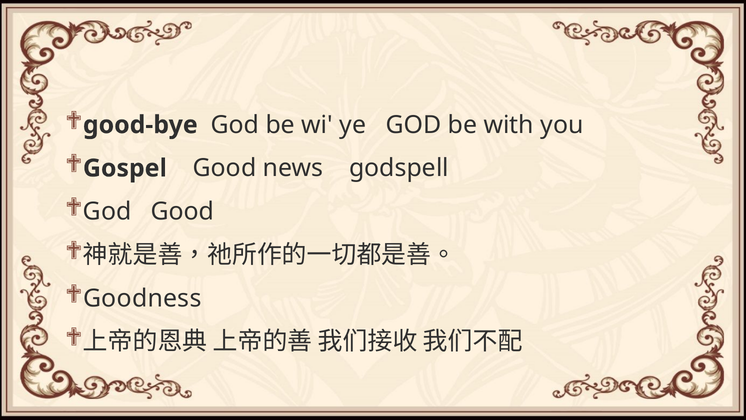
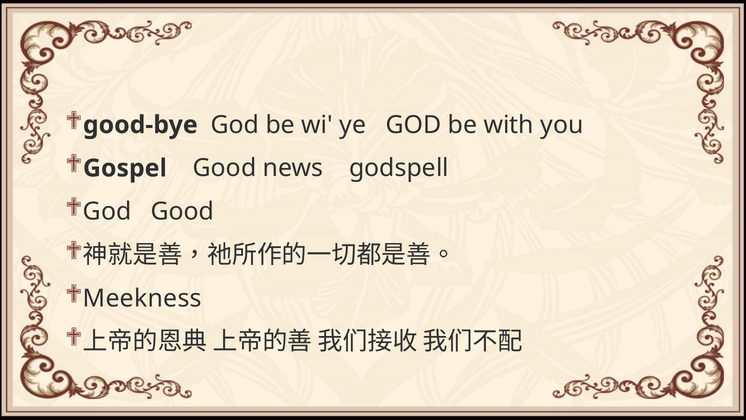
Goodness: Goodness -> Meekness (142, 298)
